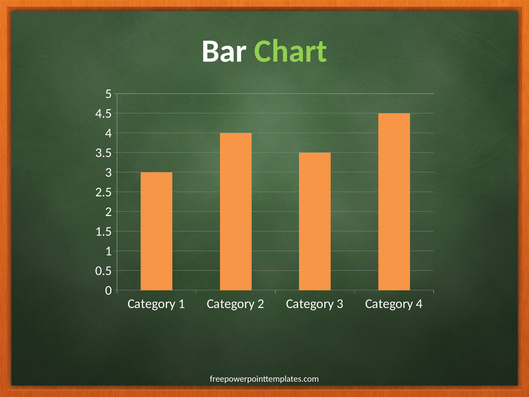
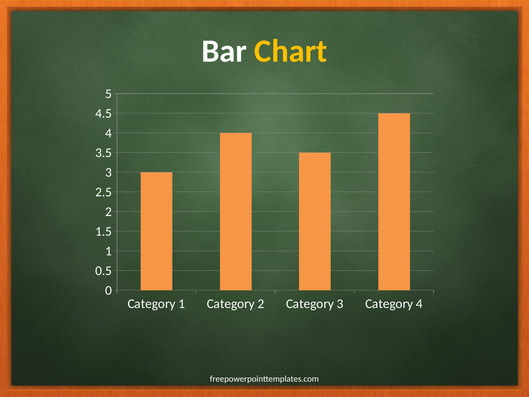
Chart colour: light green -> yellow (291, 51)
